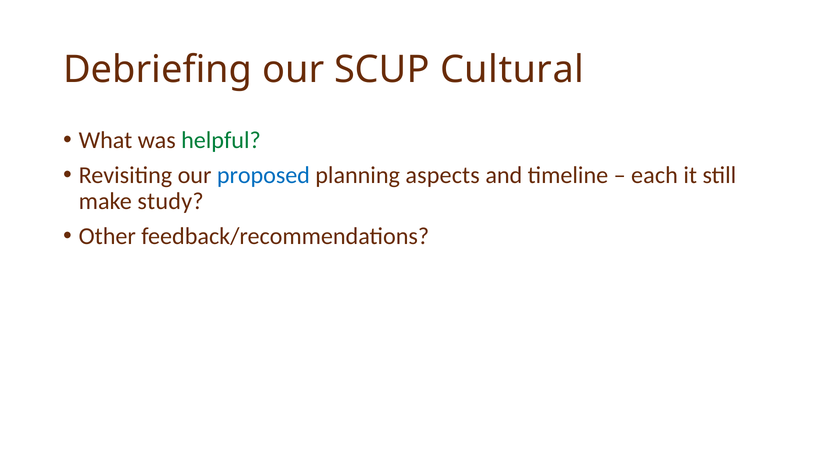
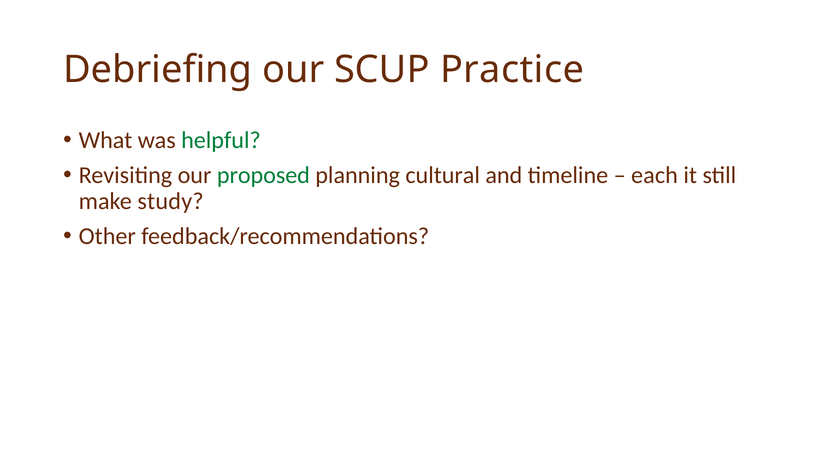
Cultural: Cultural -> Practice (512, 70)
proposed colour: blue -> green (263, 175)
aspects: aspects -> cultural (443, 175)
